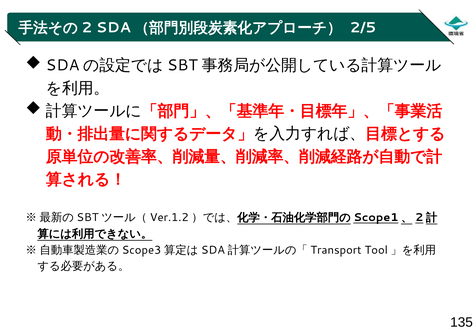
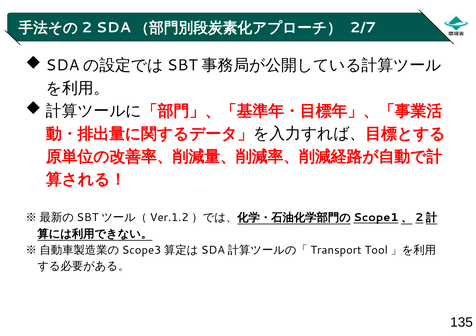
2/5: 2/5 -> 2/7 (363, 28)
